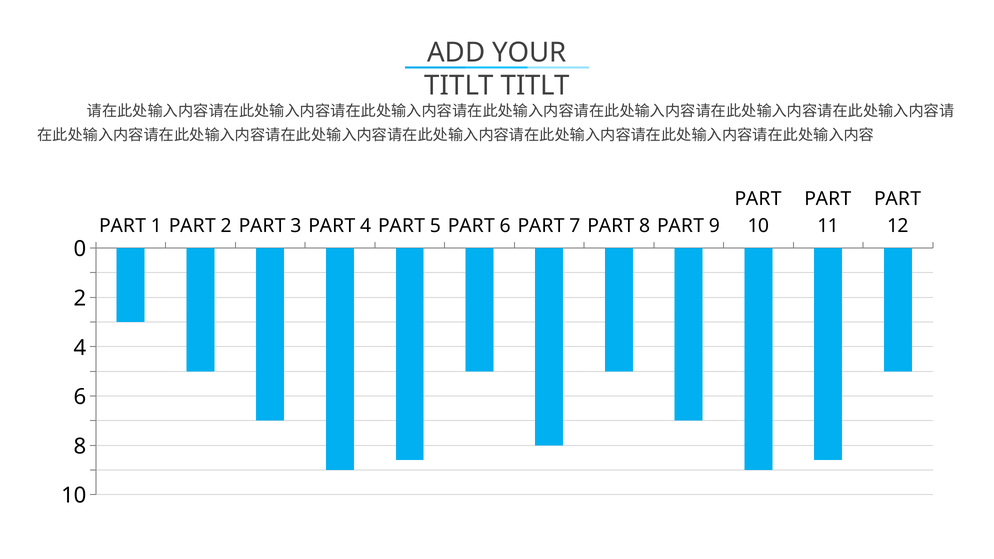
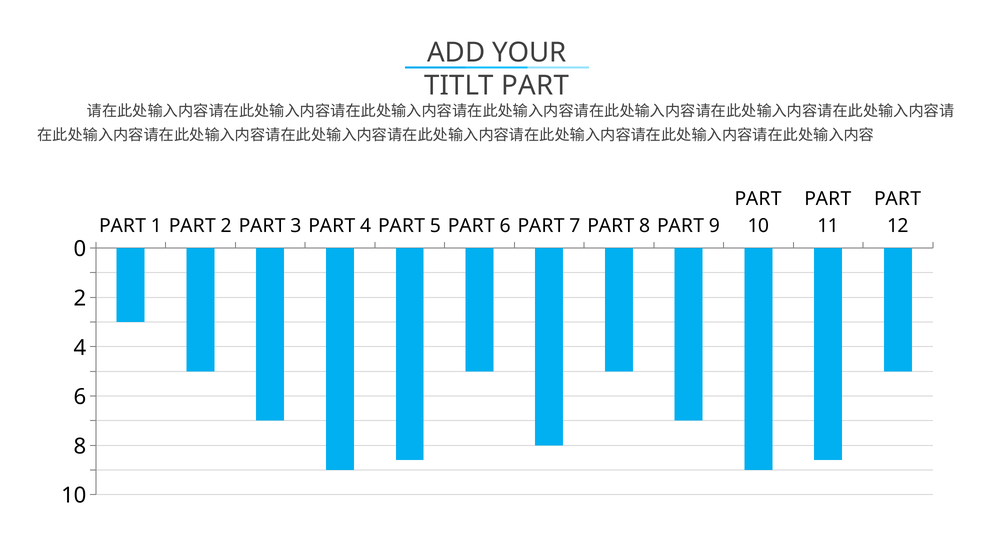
TITLT TITLT: TITLT -> PART (535, 86)
